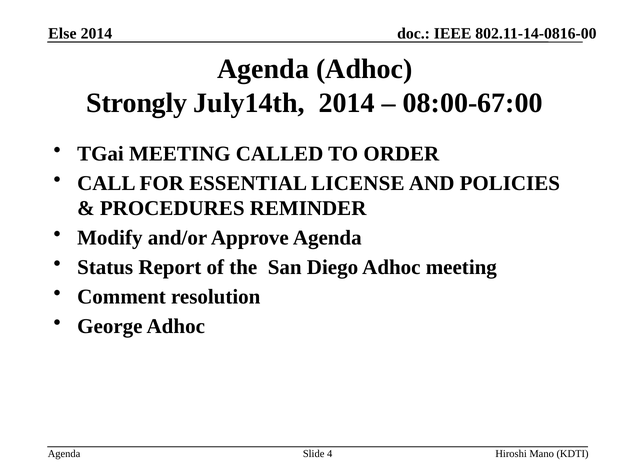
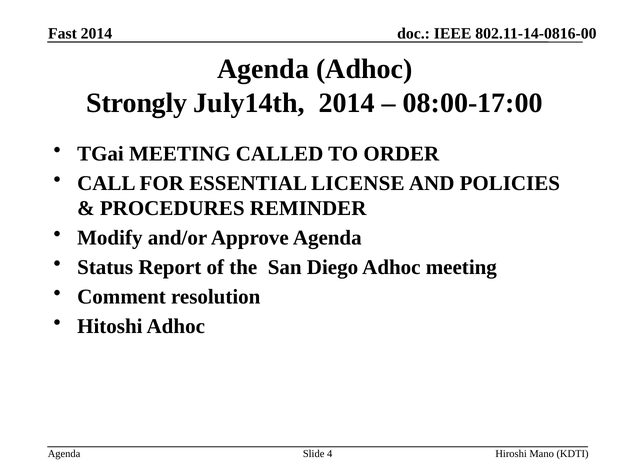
Else: Else -> Fast (62, 34)
08:00-67:00: 08:00-67:00 -> 08:00-17:00 (473, 103)
George: George -> Hitoshi (110, 326)
